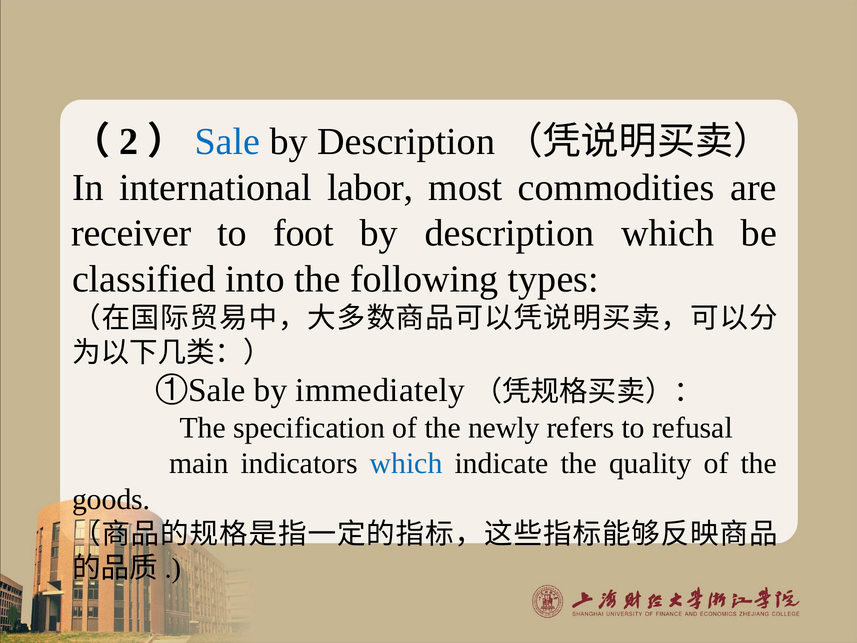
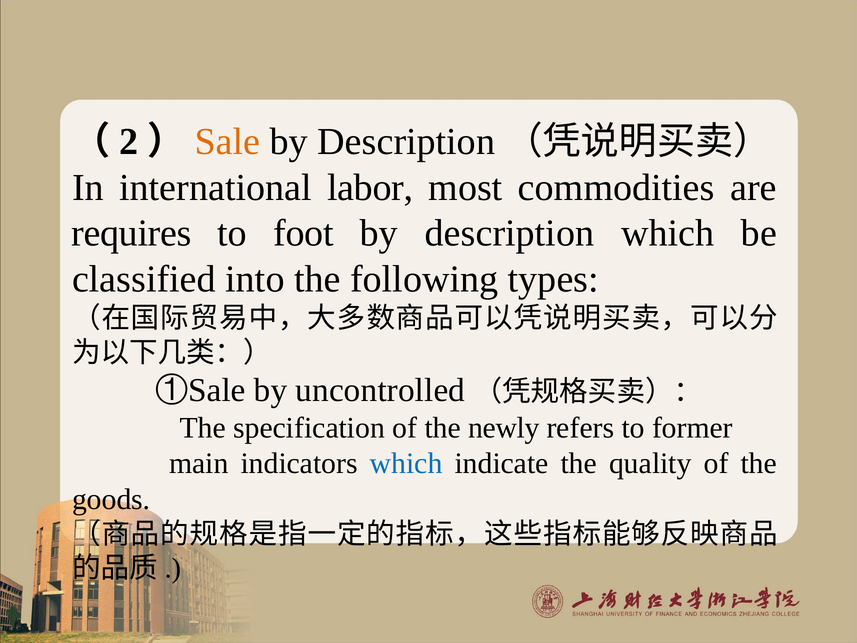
Sale colour: blue -> orange (228, 142)
receiver: receiver -> requires (131, 233)
immediately: immediately -> uncontrolled (380, 390)
refusal: refusal -> former (692, 428)
